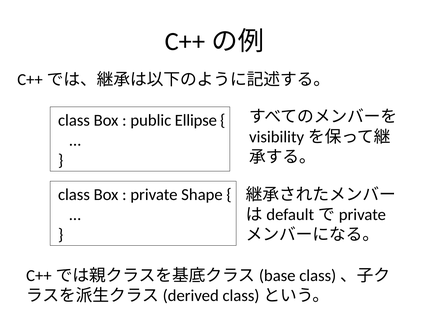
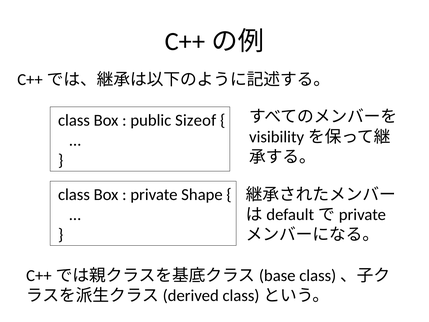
Ellipse: Ellipse -> Sizeof (196, 120)
